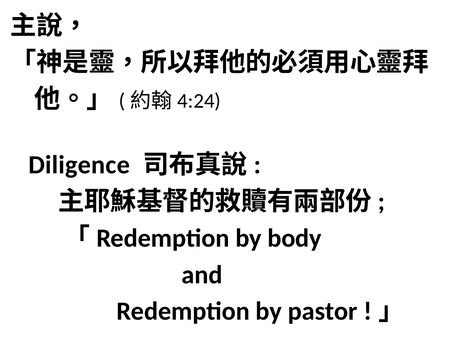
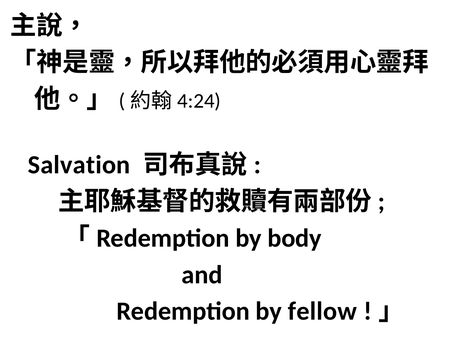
Diligence: Diligence -> Salvation (79, 165)
pastor: pastor -> fellow (323, 312)
